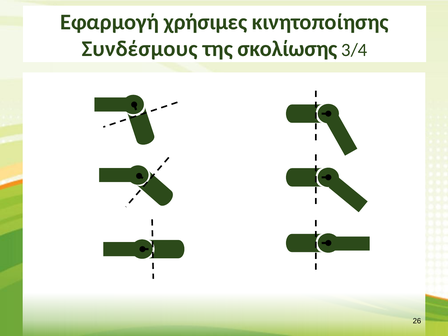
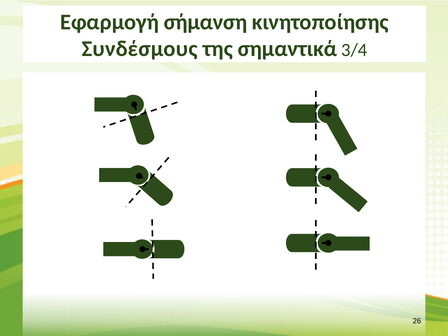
χρήσιμες: χρήσιμες -> σήμανση (206, 22)
σκολίωσης: σκολίωσης -> σημαντικά (287, 49)
